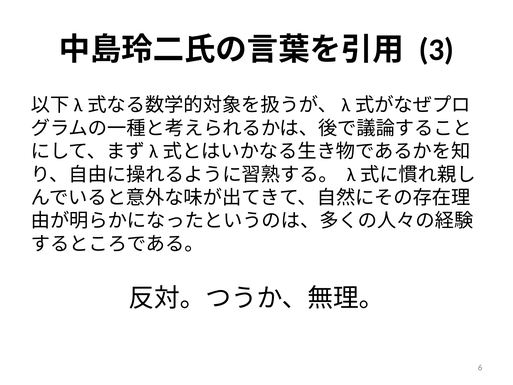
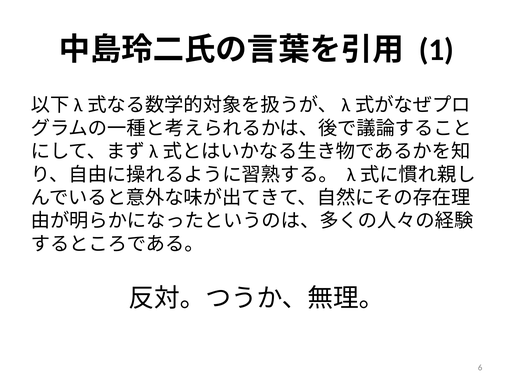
3: 3 -> 1 (436, 50)
